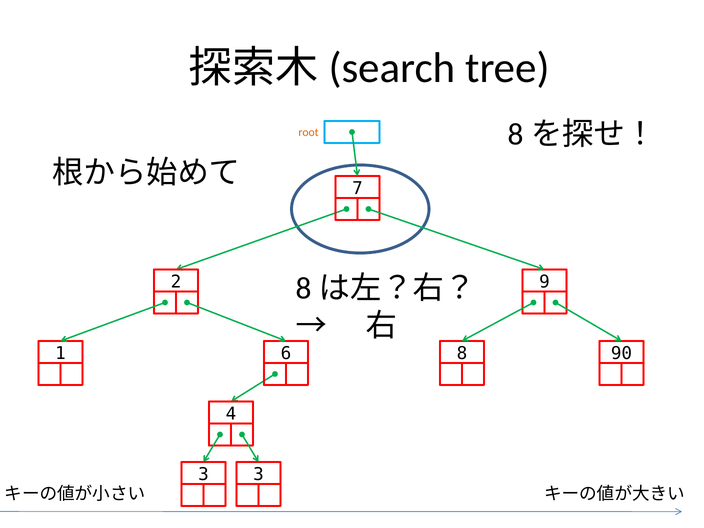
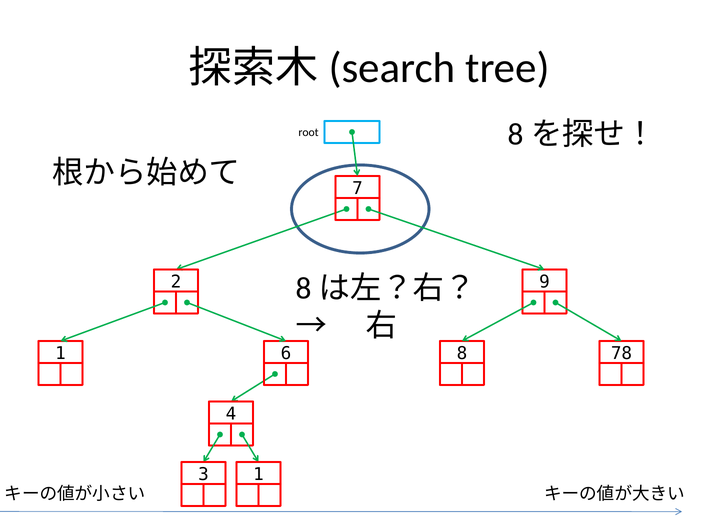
root colour: orange -> black (308, 132)
90: 90 -> 78 (621, 353)
3 3: 3 -> 1 (258, 474)
